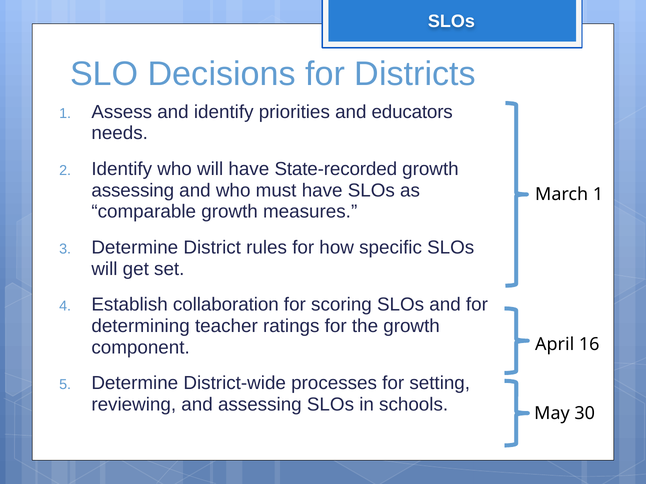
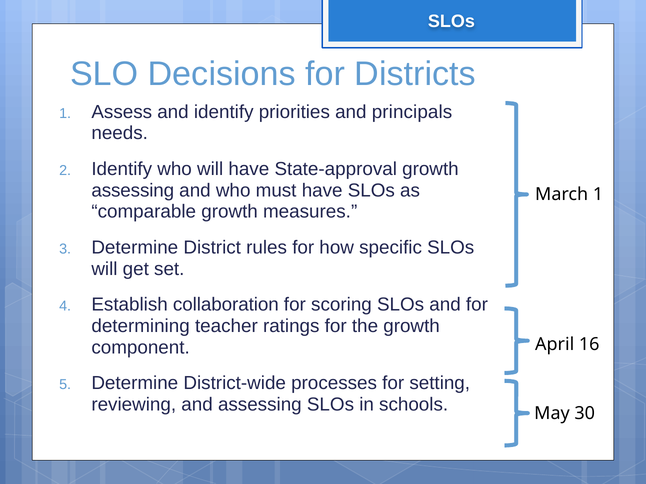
educators: educators -> principals (412, 112)
State-recorded: State-recorded -> State-approval (336, 169)
